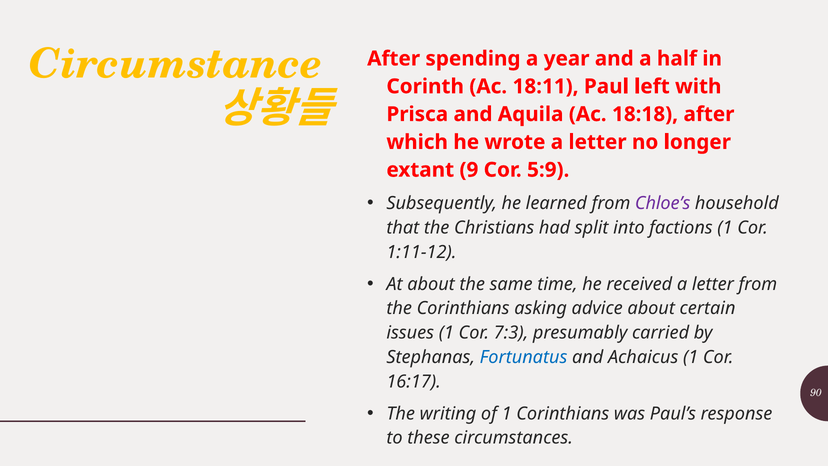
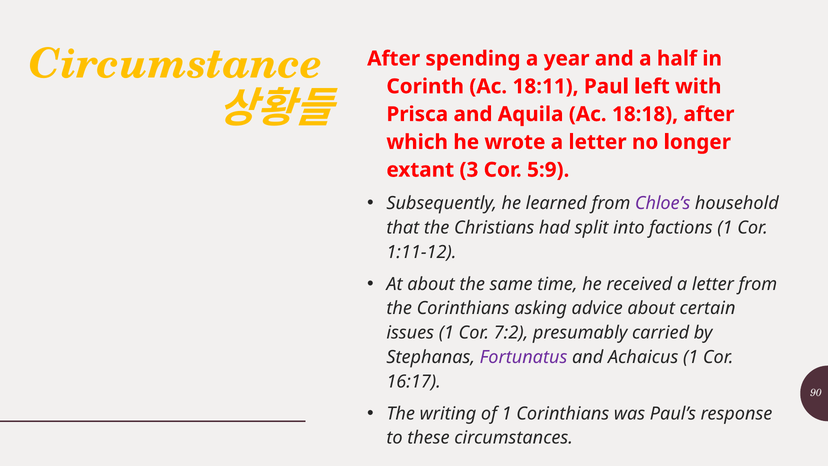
9: 9 -> 3 (469, 170)
7:3: 7:3 -> 7:2 (511, 333)
Fortunatus colour: blue -> purple (524, 357)
